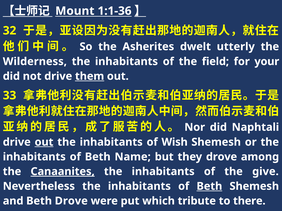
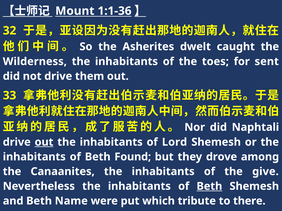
utterly: utterly -> caught (236, 47)
field: field -> toes (215, 62)
your: your -> sent (267, 62)
them underline: present -> none (90, 76)
Wish: Wish -> Lord (175, 142)
Name: Name -> Found (133, 157)
Canaanites underline: present -> none (63, 172)
Beth Drove: Drove -> Name (71, 201)
